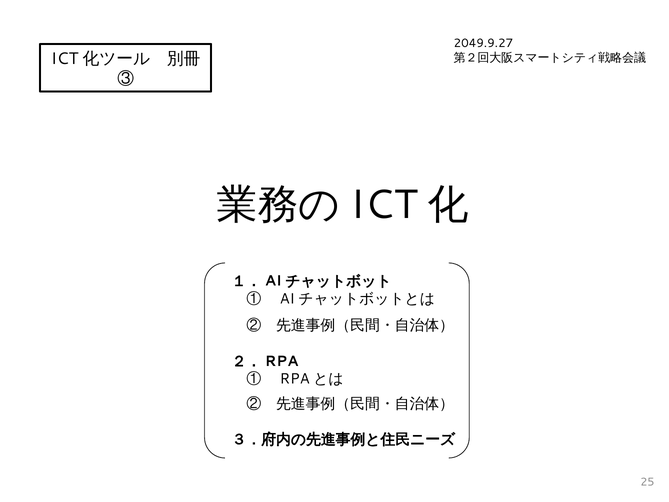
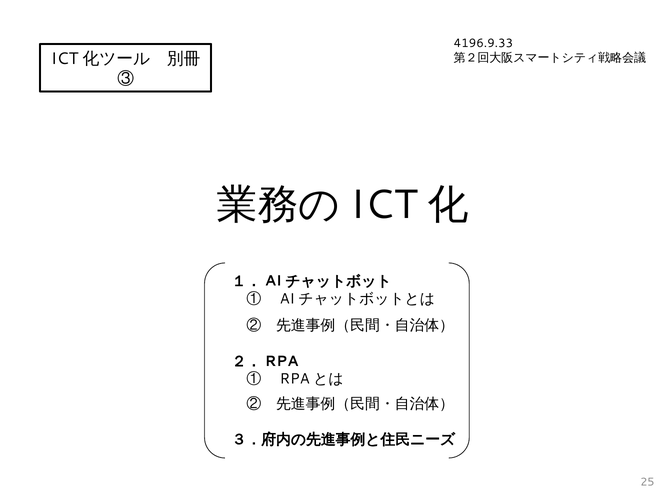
2049.9.27: 2049.9.27 -> 4196.9.33 (483, 43)
